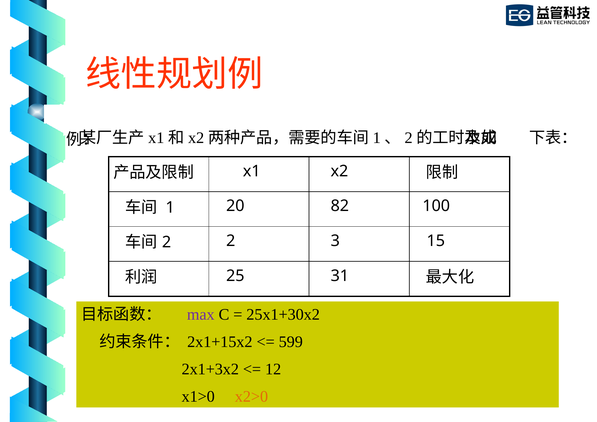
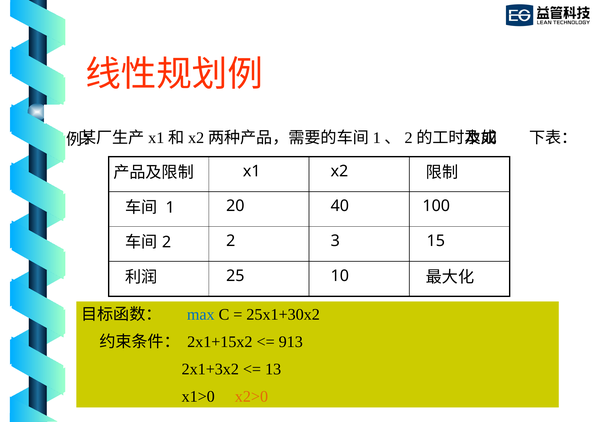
82: 82 -> 40 (340, 206)
31: 31 -> 10 (340, 276)
max colour: purple -> blue (201, 315)
599: 599 -> 913 (291, 342)
12: 12 -> 13 (273, 369)
